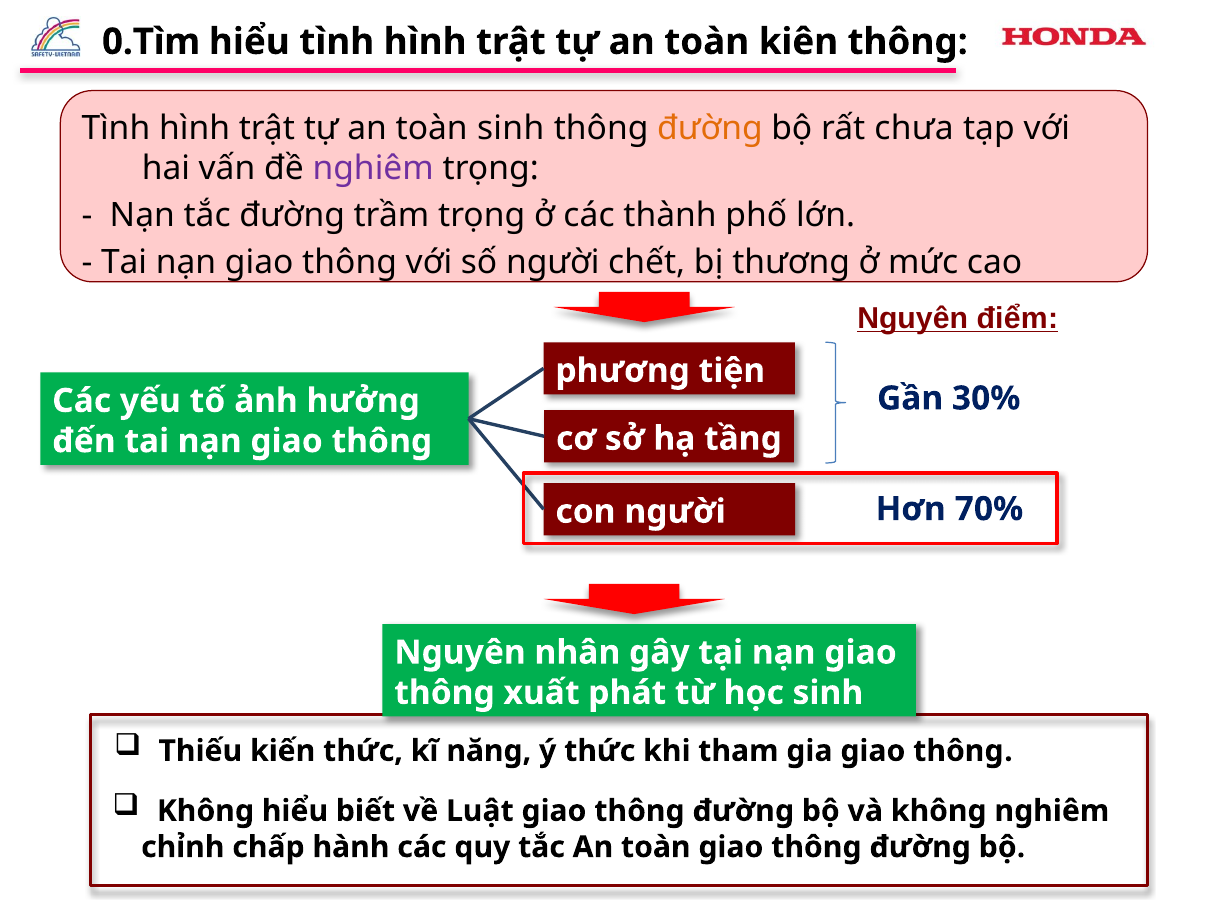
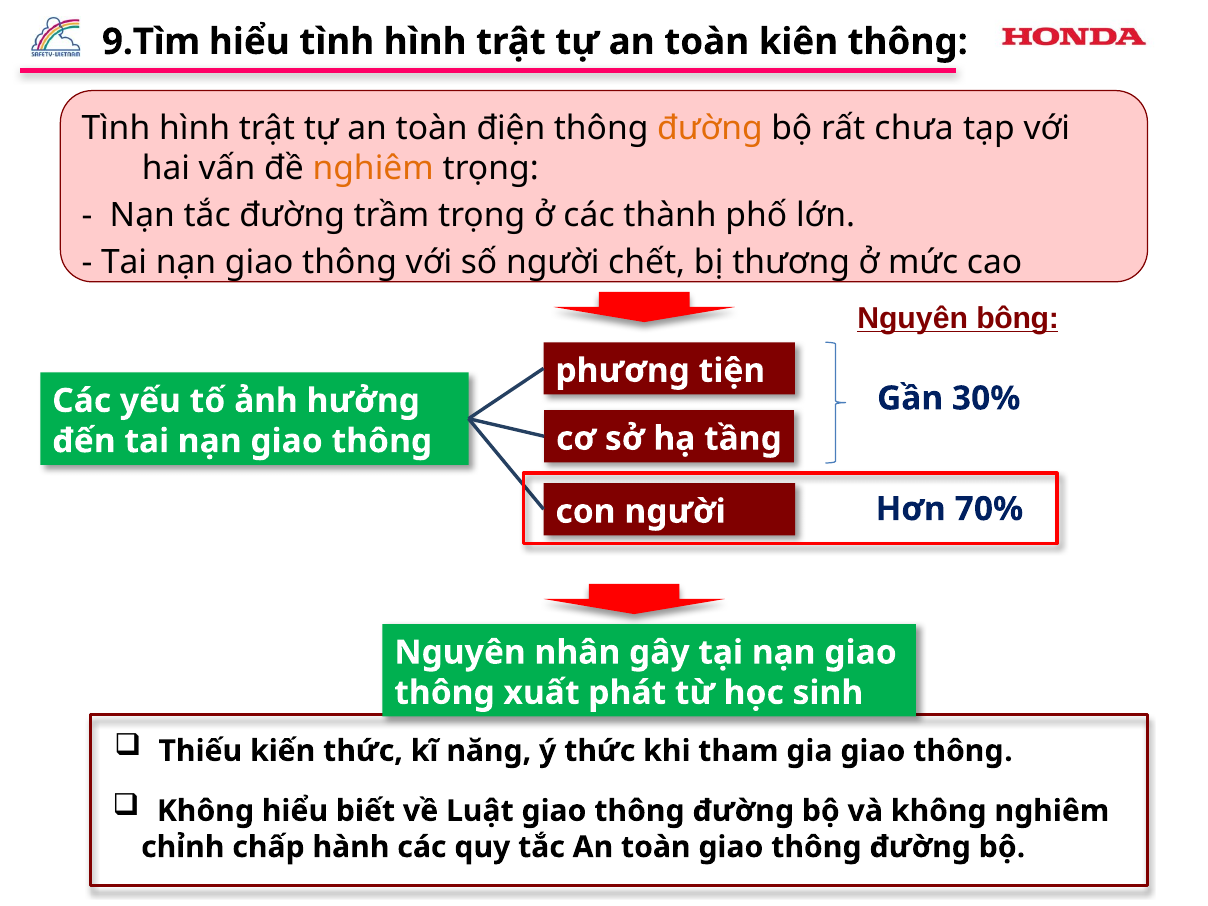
0.Tìm: 0.Tìm -> 9.Tìm (151, 42)
toàn sinh: sinh -> điện (511, 128)
nghiêm colour: purple -> orange (373, 169)
điểm: điểm -> bông (1018, 318)
